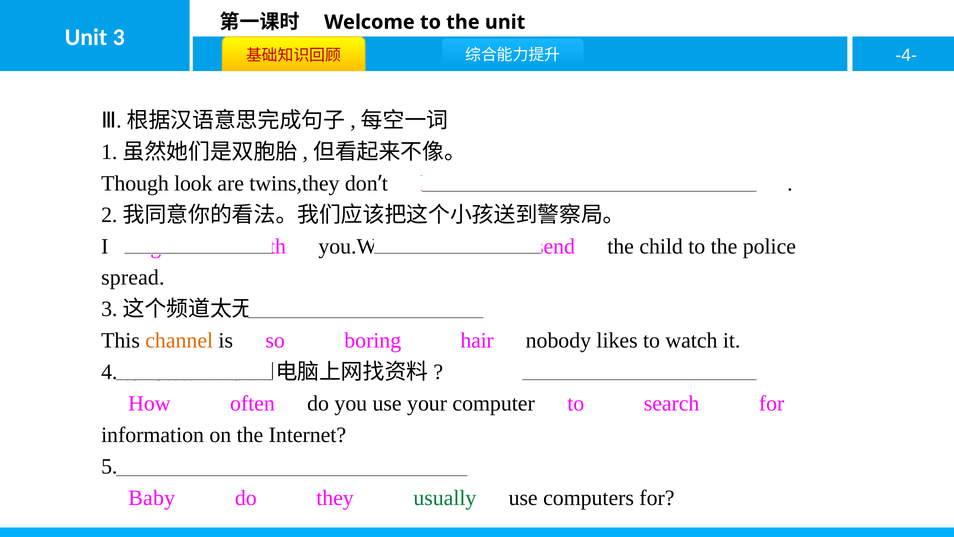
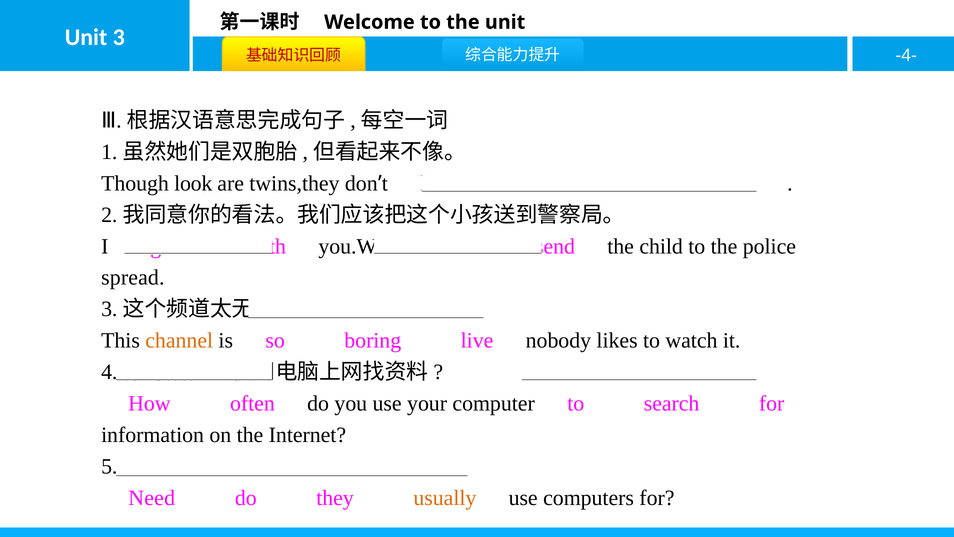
hair: hair -> live (477, 341)
Baby: Baby -> Need (152, 498)
usually colour: green -> orange (445, 498)
